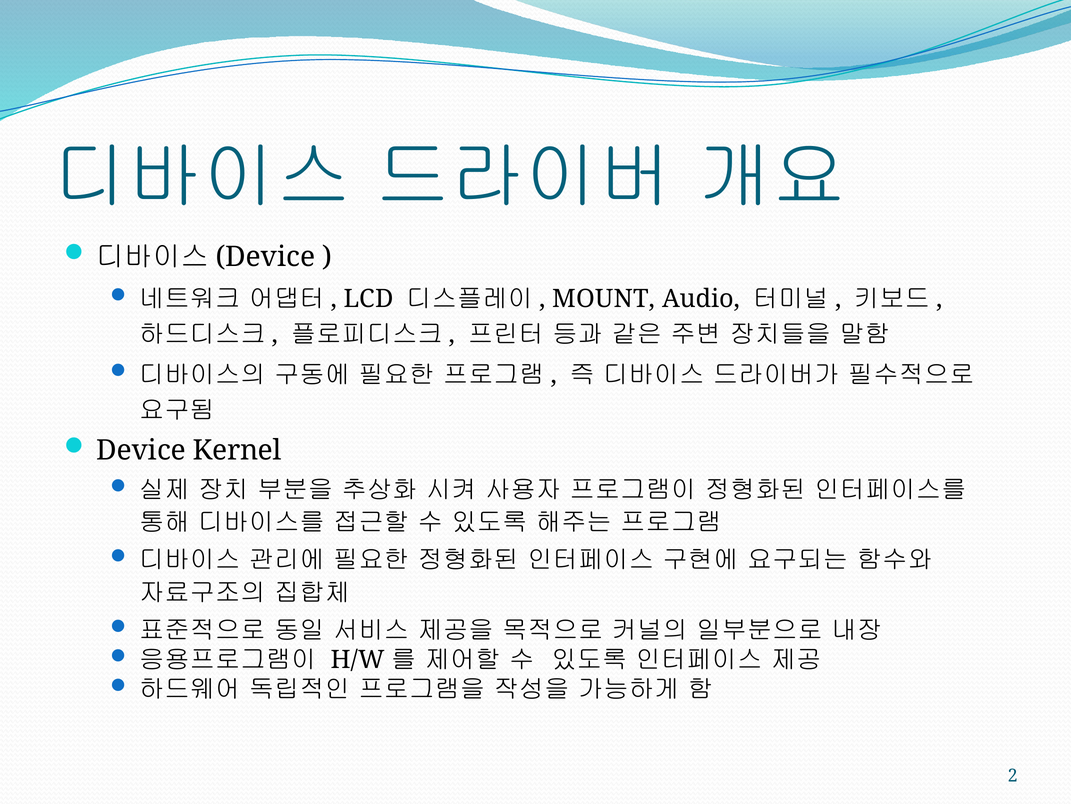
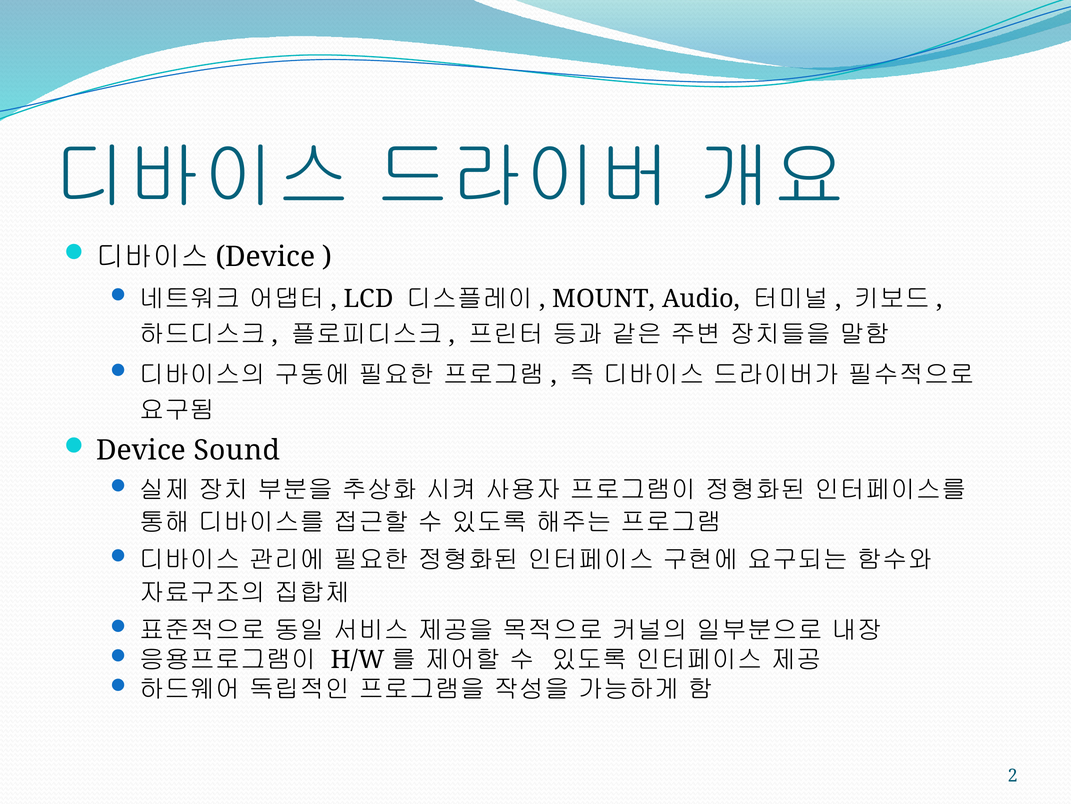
Kernel: Kernel -> Sound (237, 450)
